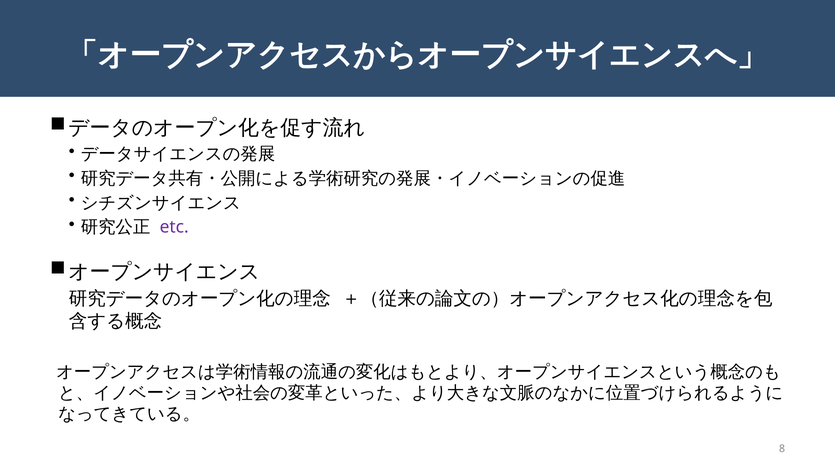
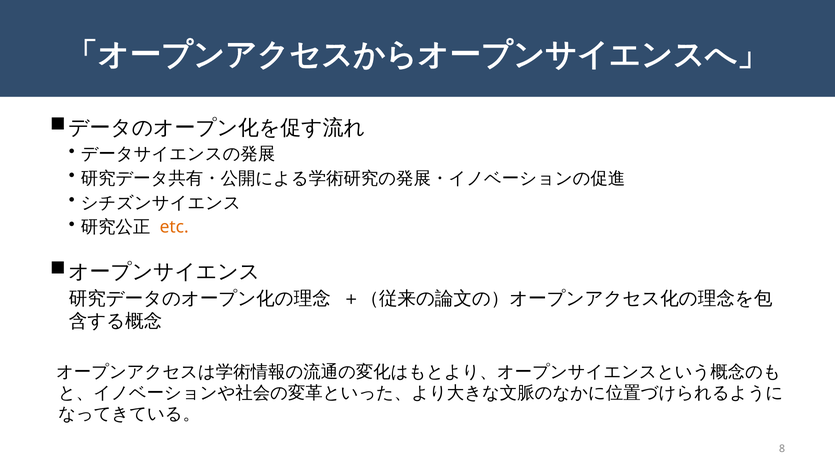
etc colour: purple -> orange (174, 227)
